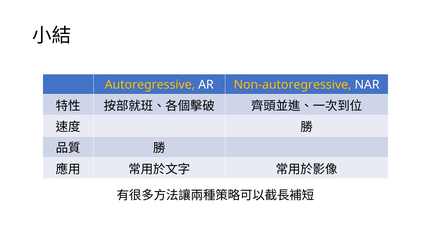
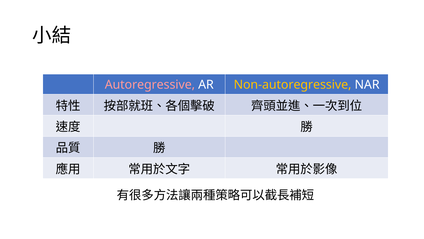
Autoregressive colour: yellow -> pink (150, 85)
